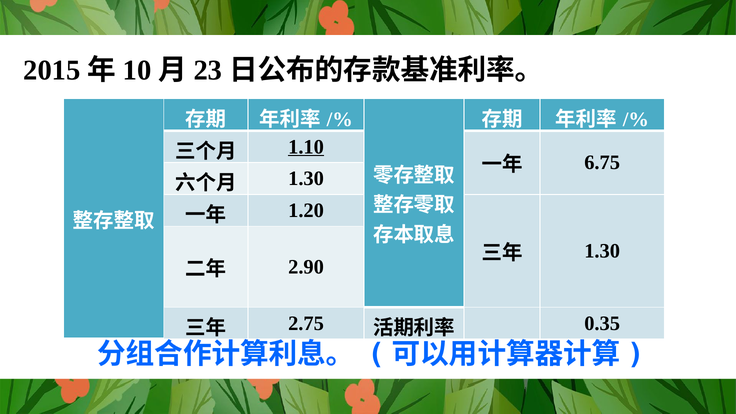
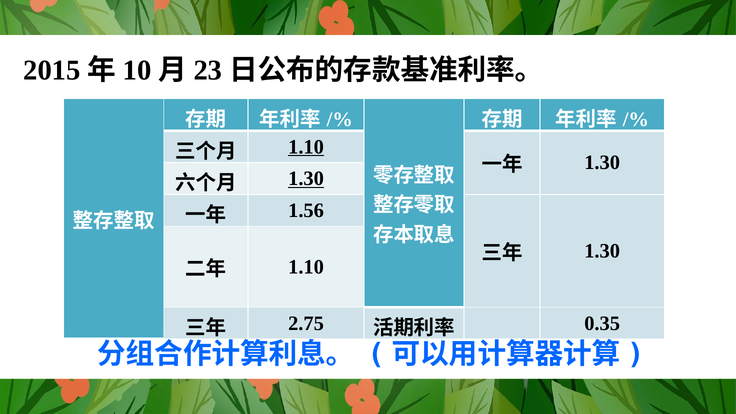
6.75: 6.75 -> 1.30 (602, 163)
1.30 underline: none -> present (306, 179)
1.20: 1.20 -> 1.56 (306, 211)
2.90: 2.90 -> 1.10 (306, 267)
